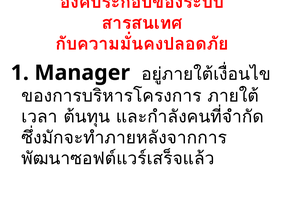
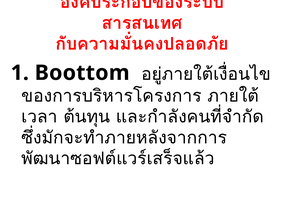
Manager: Manager -> Boottom (82, 73)
